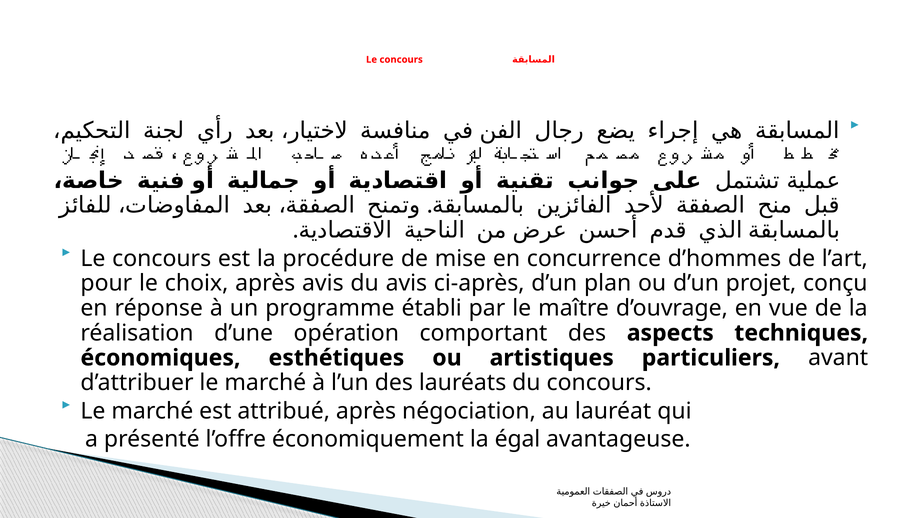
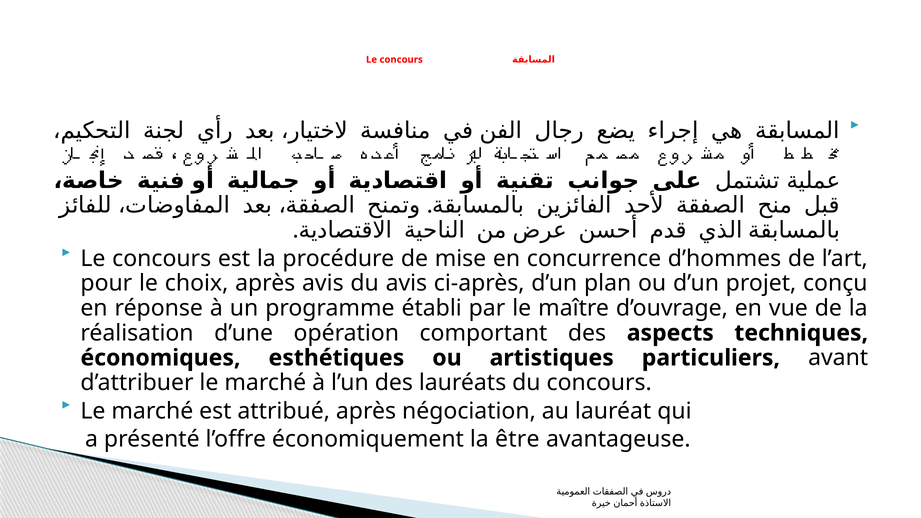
égal: égal -> être (517, 439)
